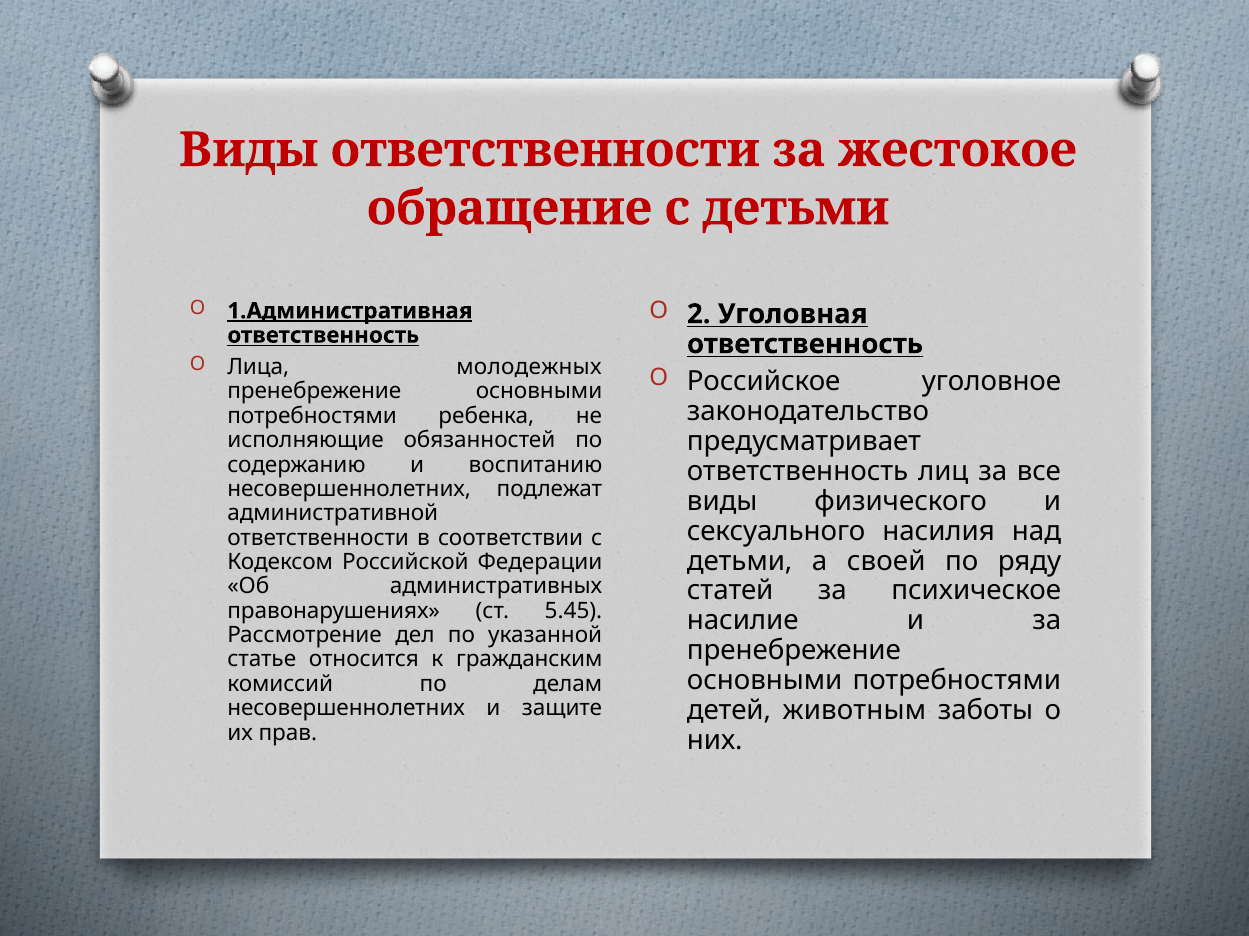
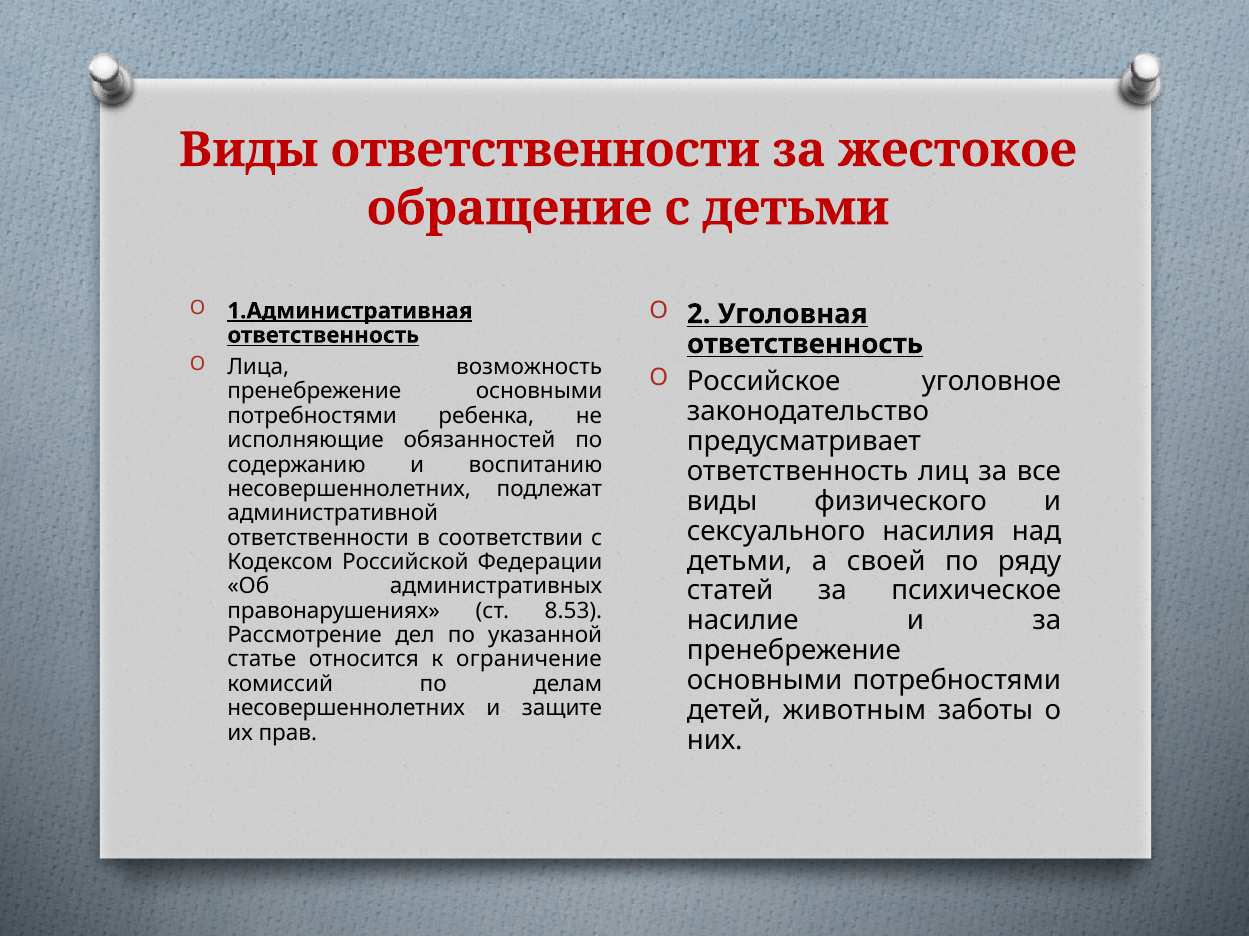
молодежных: молодежных -> возможность (529, 367)
5.45: 5.45 -> 8.53 (573, 611)
гражданским: гражданским -> ограничение (529, 660)
